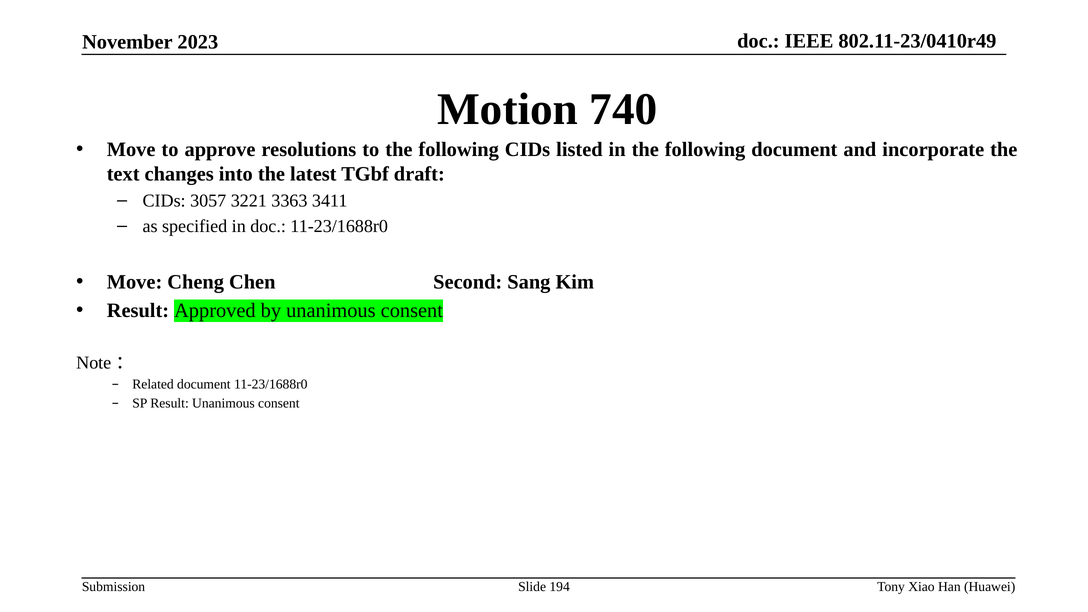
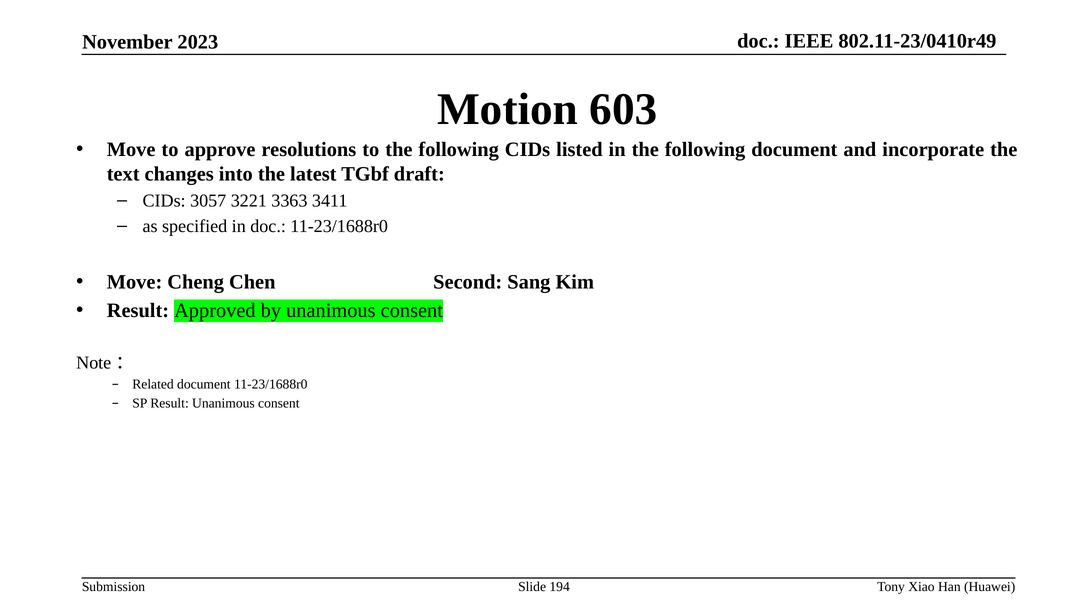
740: 740 -> 603 (623, 109)
